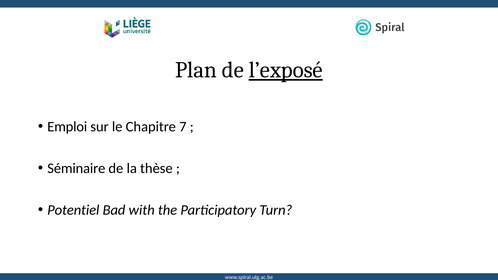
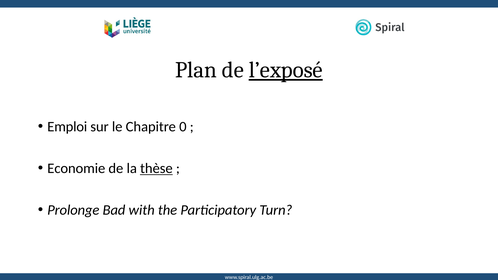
7: 7 -> 0 (183, 127)
Séminaire: Séminaire -> Economie (76, 168)
thèse underline: none -> present (156, 168)
Potentiel: Potentiel -> Prolonge (73, 210)
